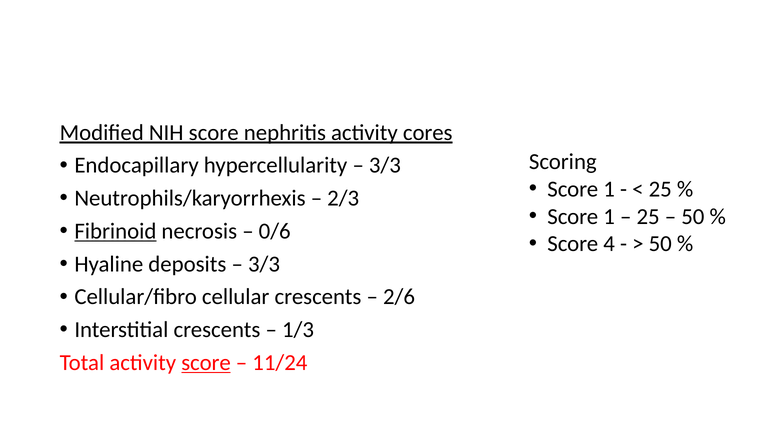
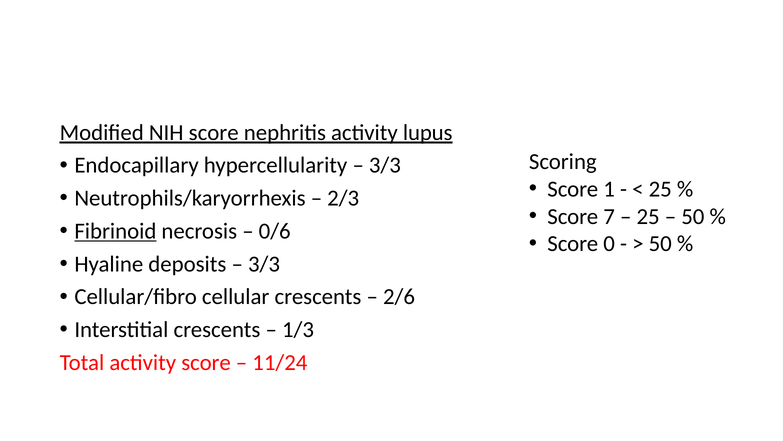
cores: cores -> lupus (428, 132)
1: 1 -> 7 (609, 216)
4: 4 -> 0 (609, 244)
score underline: present -> none (206, 362)
